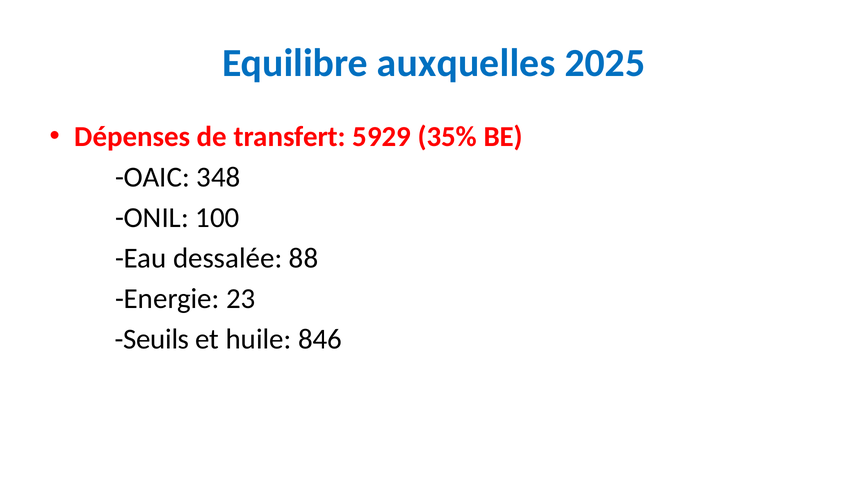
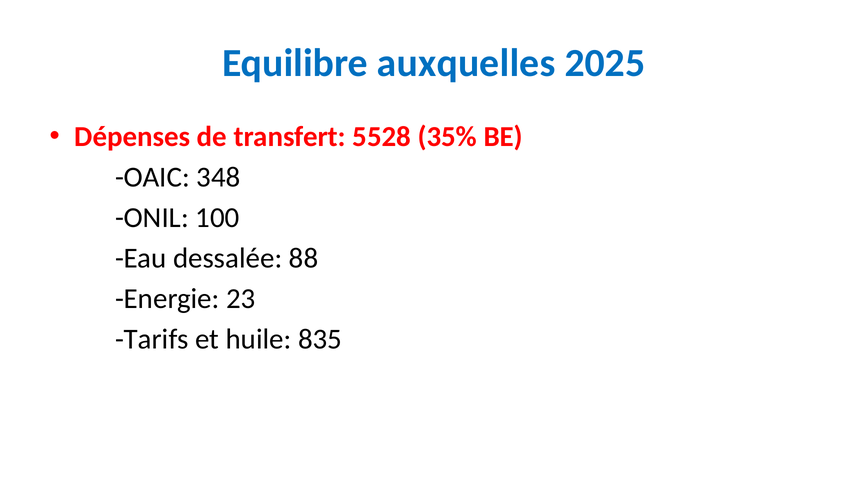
5929: 5929 -> 5528 (382, 137)
Seuils: Seuils -> Tarifs (152, 339)
846: 846 -> 835 (320, 339)
